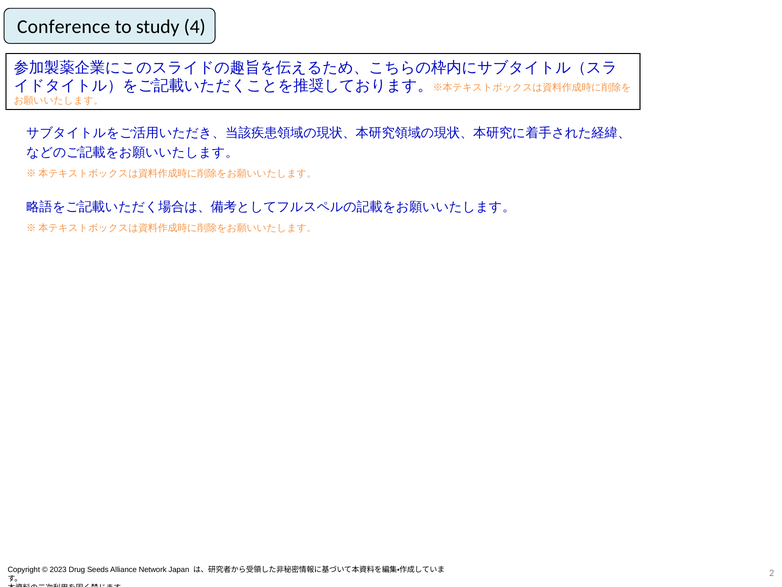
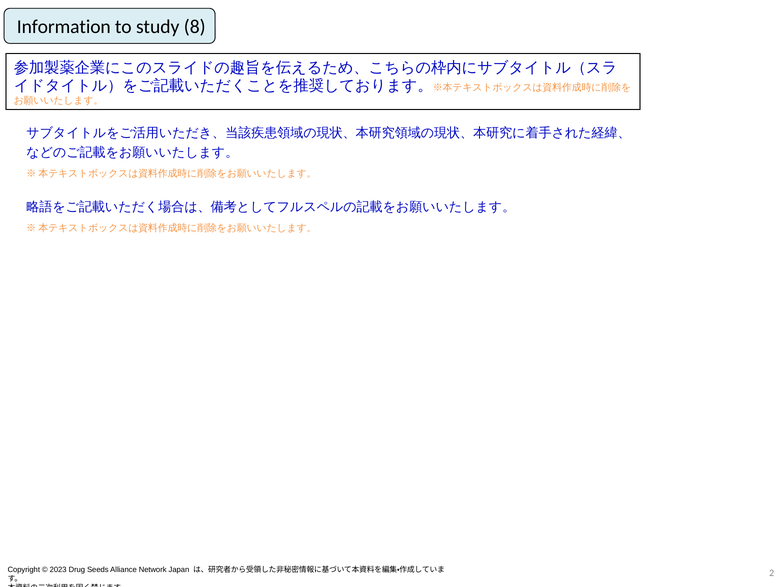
Conference: Conference -> Information (64, 27)
4: 4 -> 8 (195, 27)
